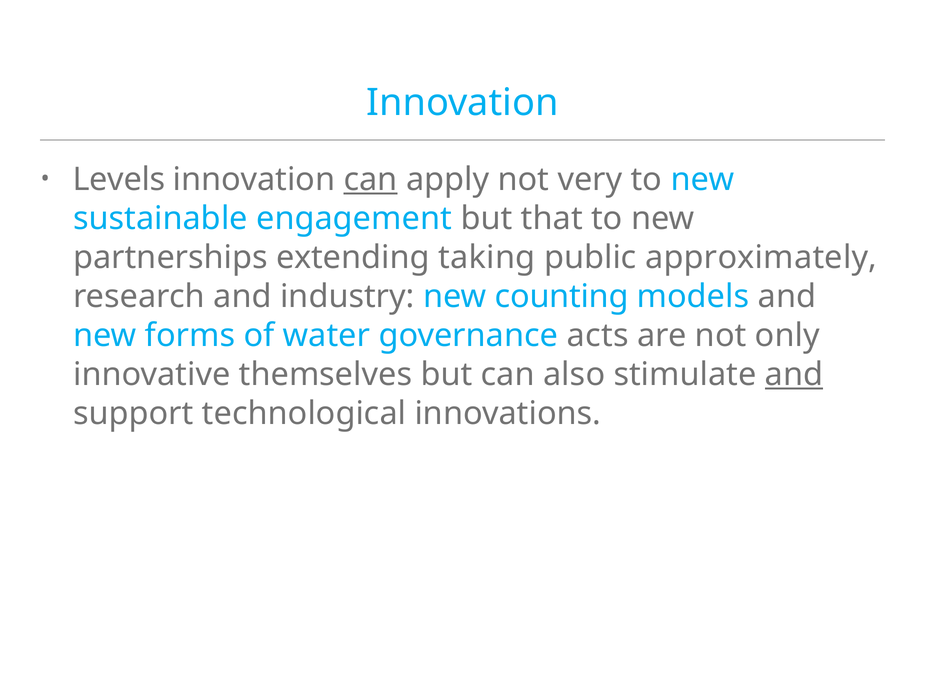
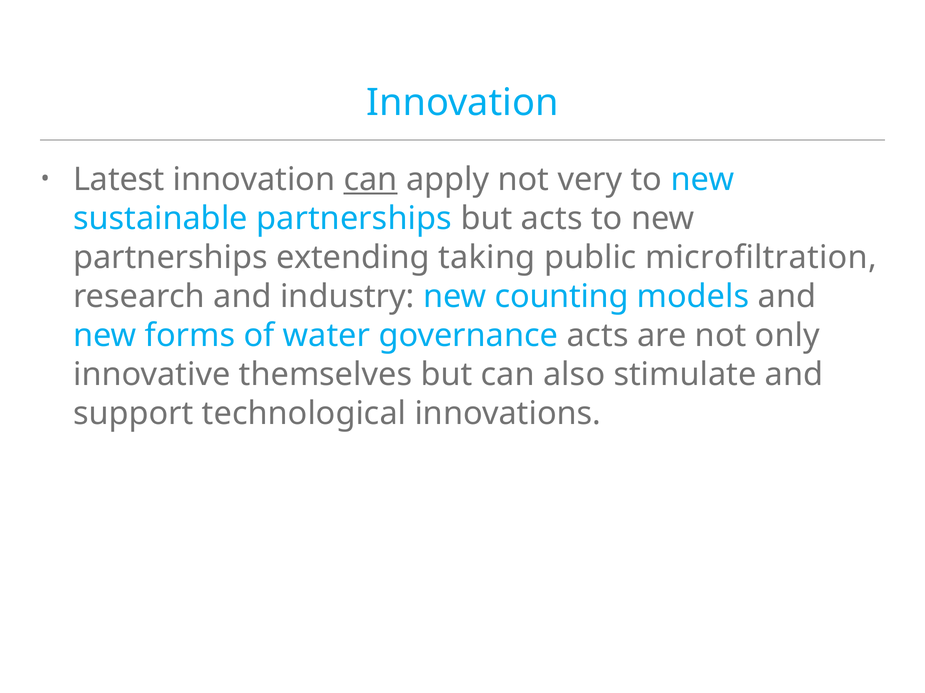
Levels: Levels -> Latest (119, 180)
sustainable engagement: engagement -> partnerships (354, 219)
but that: that -> acts (552, 219)
approximately: approximately -> microfiltration (761, 258)
and underline: present -> none (794, 375)
